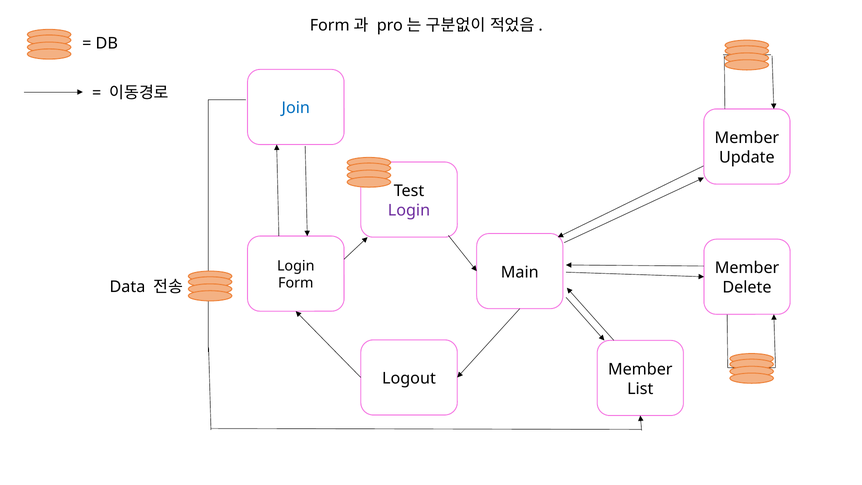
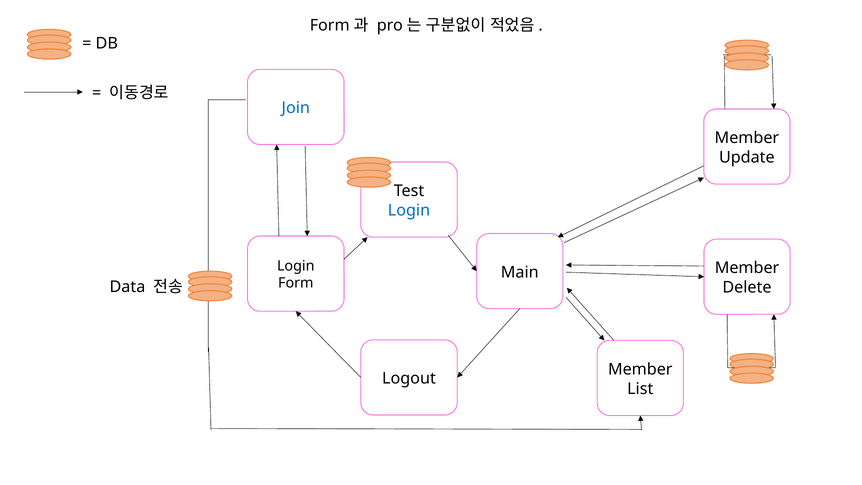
Login colour: purple -> blue (409, 210)
